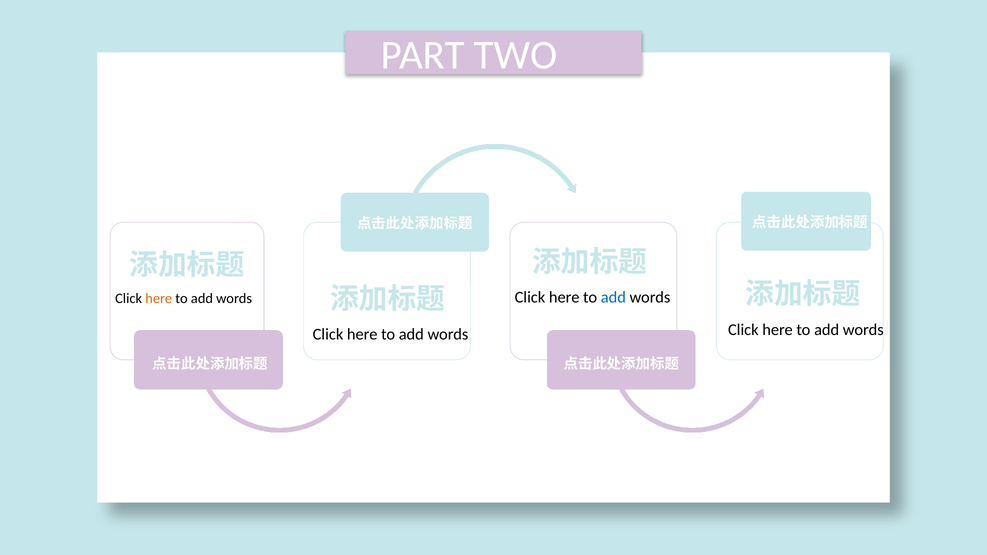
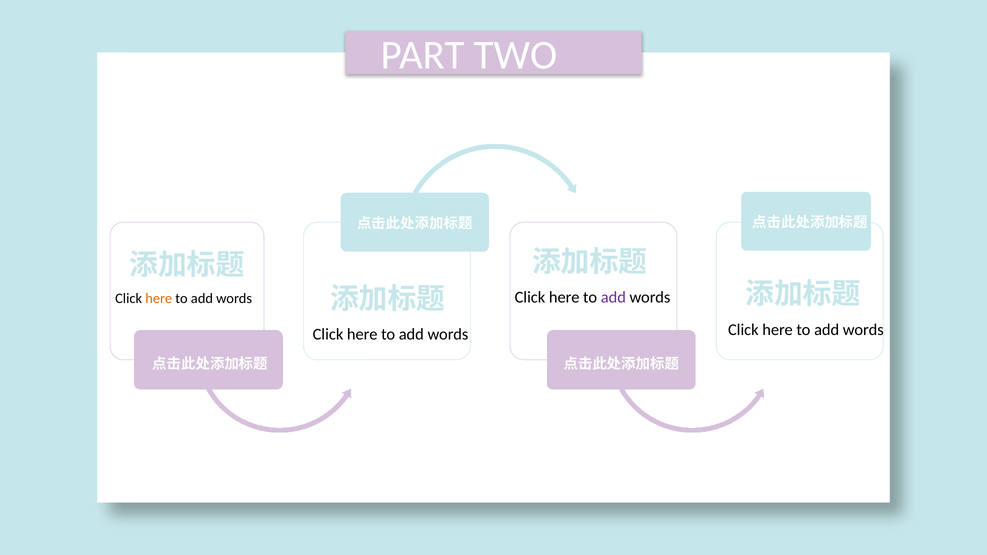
add colour: blue -> purple (613, 297)
